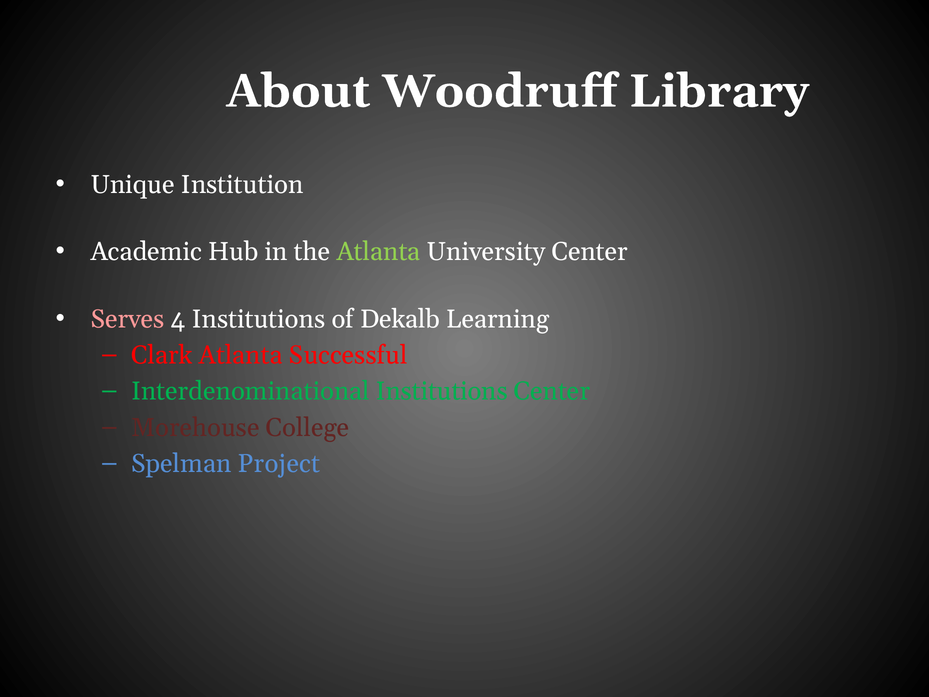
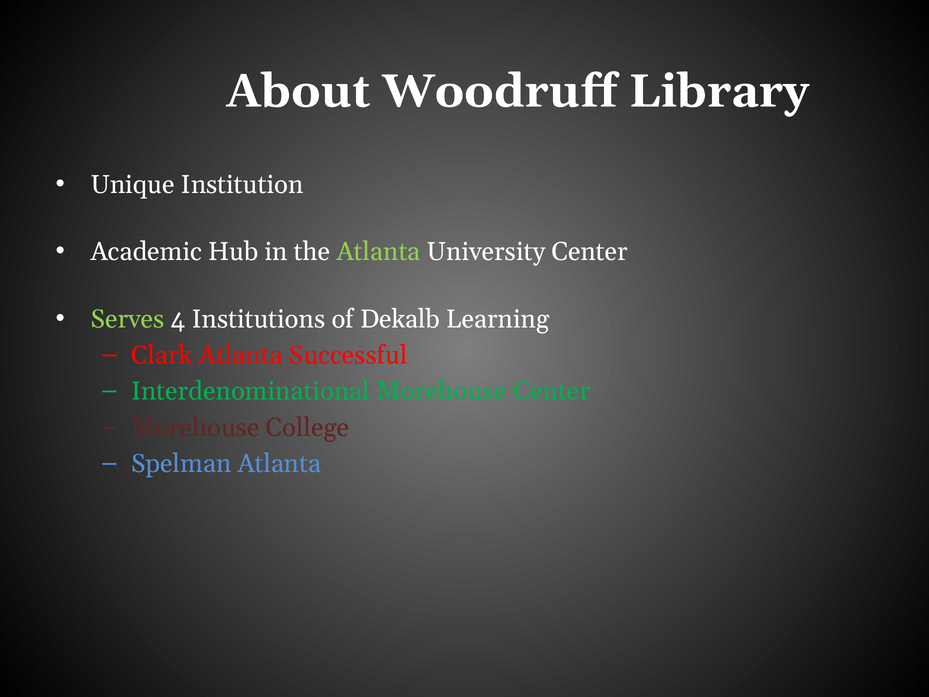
Serves colour: pink -> light green (128, 319)
Interdenominational Institutions: Institutions -> Morehouse (442, 391)
Spelman Project: Project -> Atlanta (279, 464)
